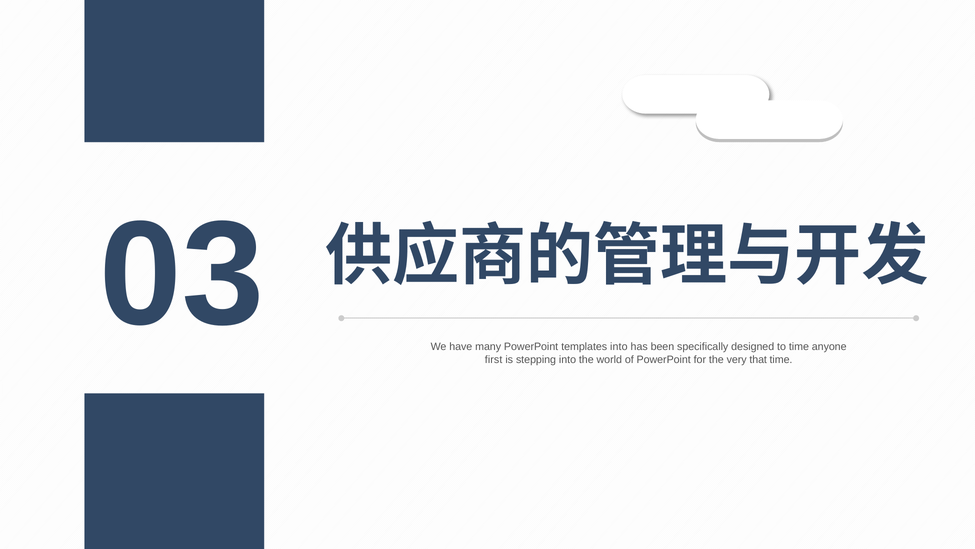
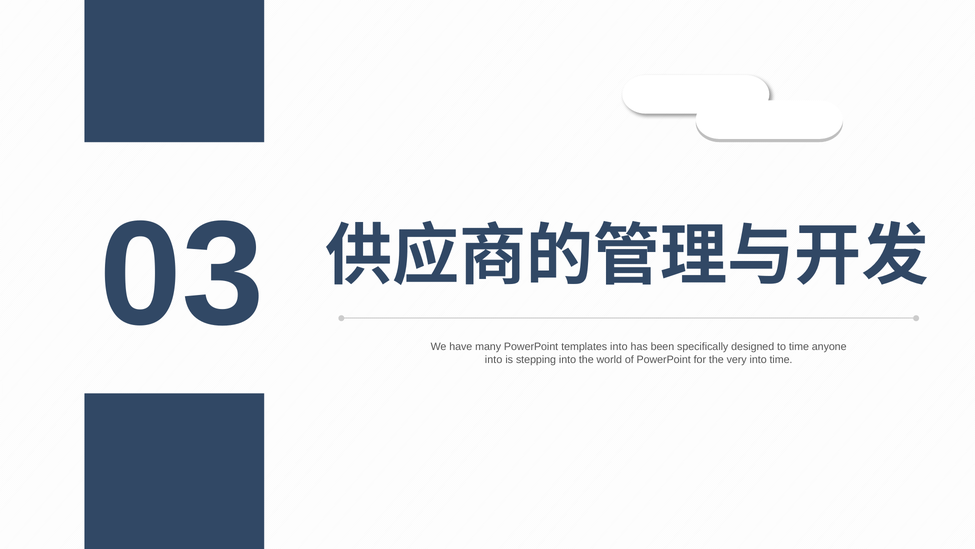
first: first -> into (494, 359)
very that: that -> into (758, 359)
